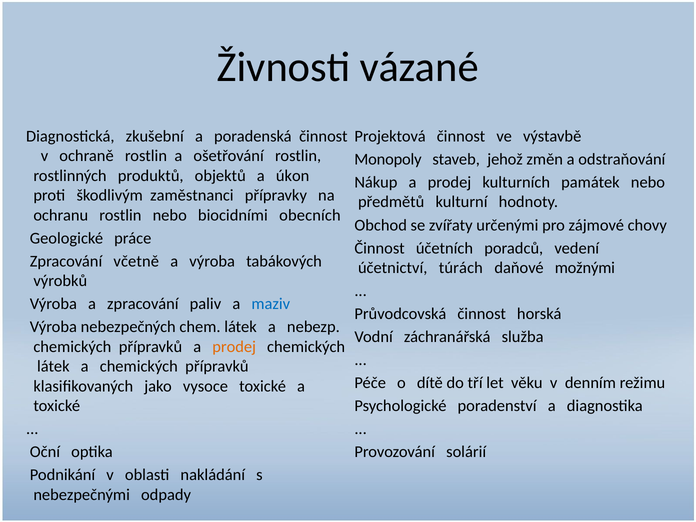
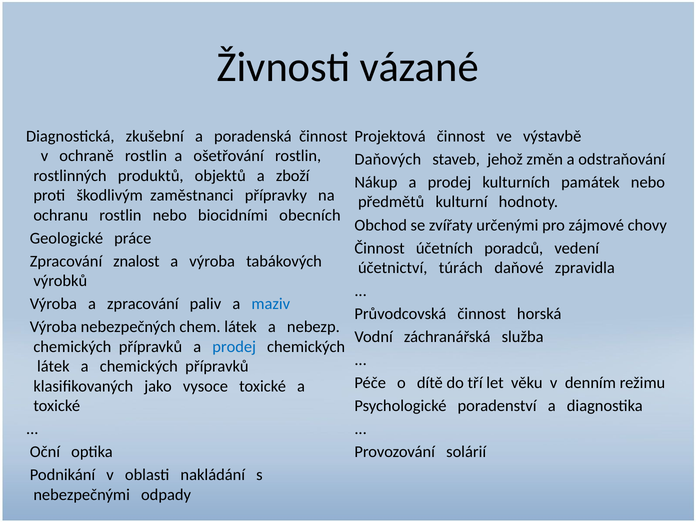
Monopoly: Monopoly -> Daňových (388, 159)
úkon: úkon -> zboží (293, 176)
včetně: včetně -> znalost (136, 261)
možnými: možnými -> zpravidla (585, 268)
prodej colour: orange -> blue (234, 347)
